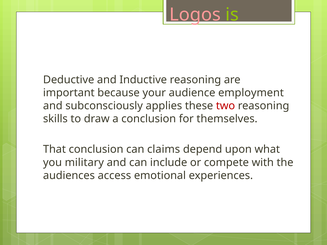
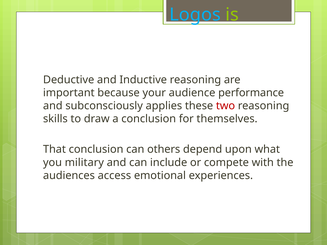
Logos colour: pink -> light blue (195, 15)
employment: employment -> performance (251, 93)
claims: claims -> others (164, 150)
